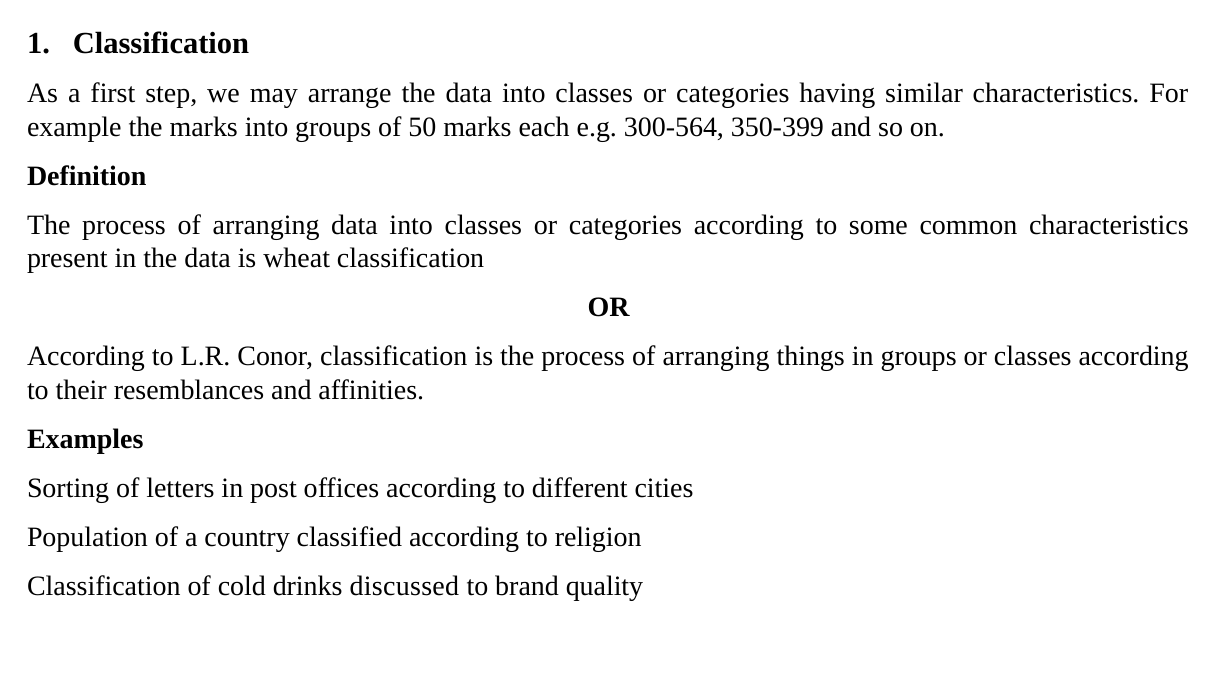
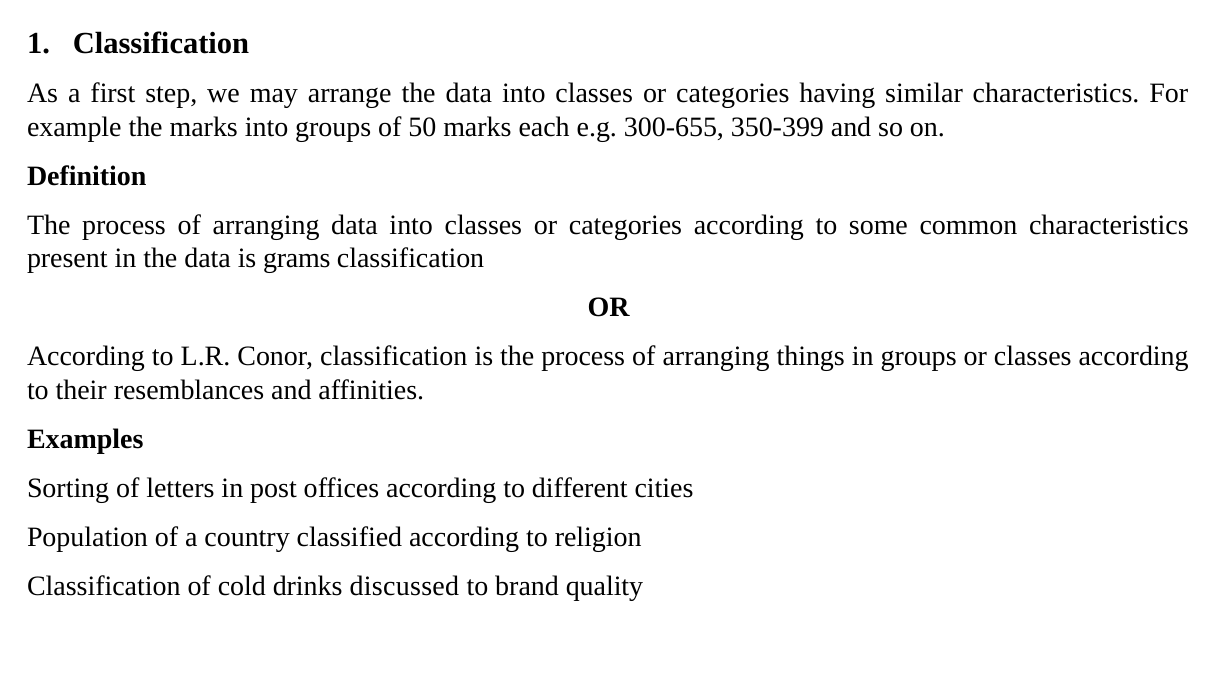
300-564: 300-564 -> 300-655 (674, 127)
wheat: wheat -> grams (297, 258)
